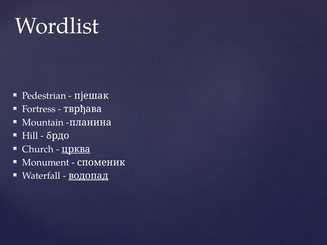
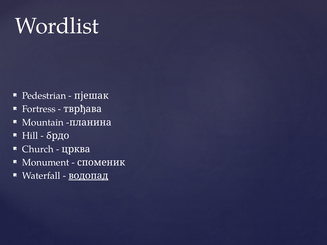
црква underline: present -> none (76, 149)
